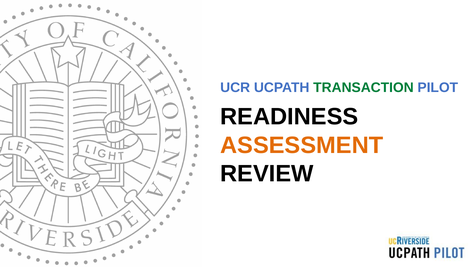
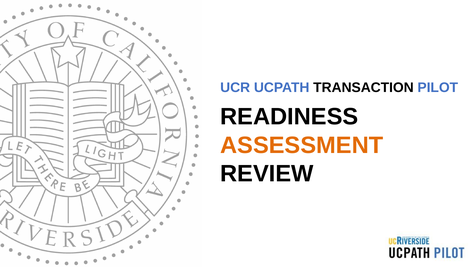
TRANSACTION colour: green -> black (363, 87)
